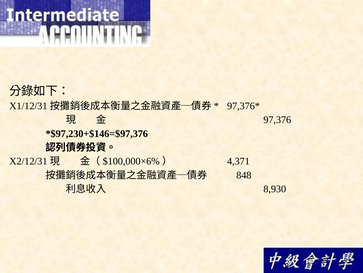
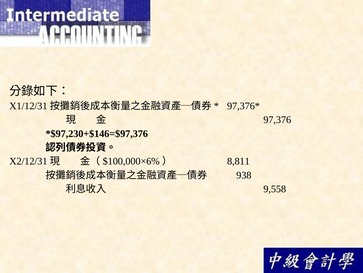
4,371: 4,371 -> 8,811 (238, 161)
848: 848 -> 938 (244, 175)
8,930: 8,930 -> 9,558 (275, 188)
